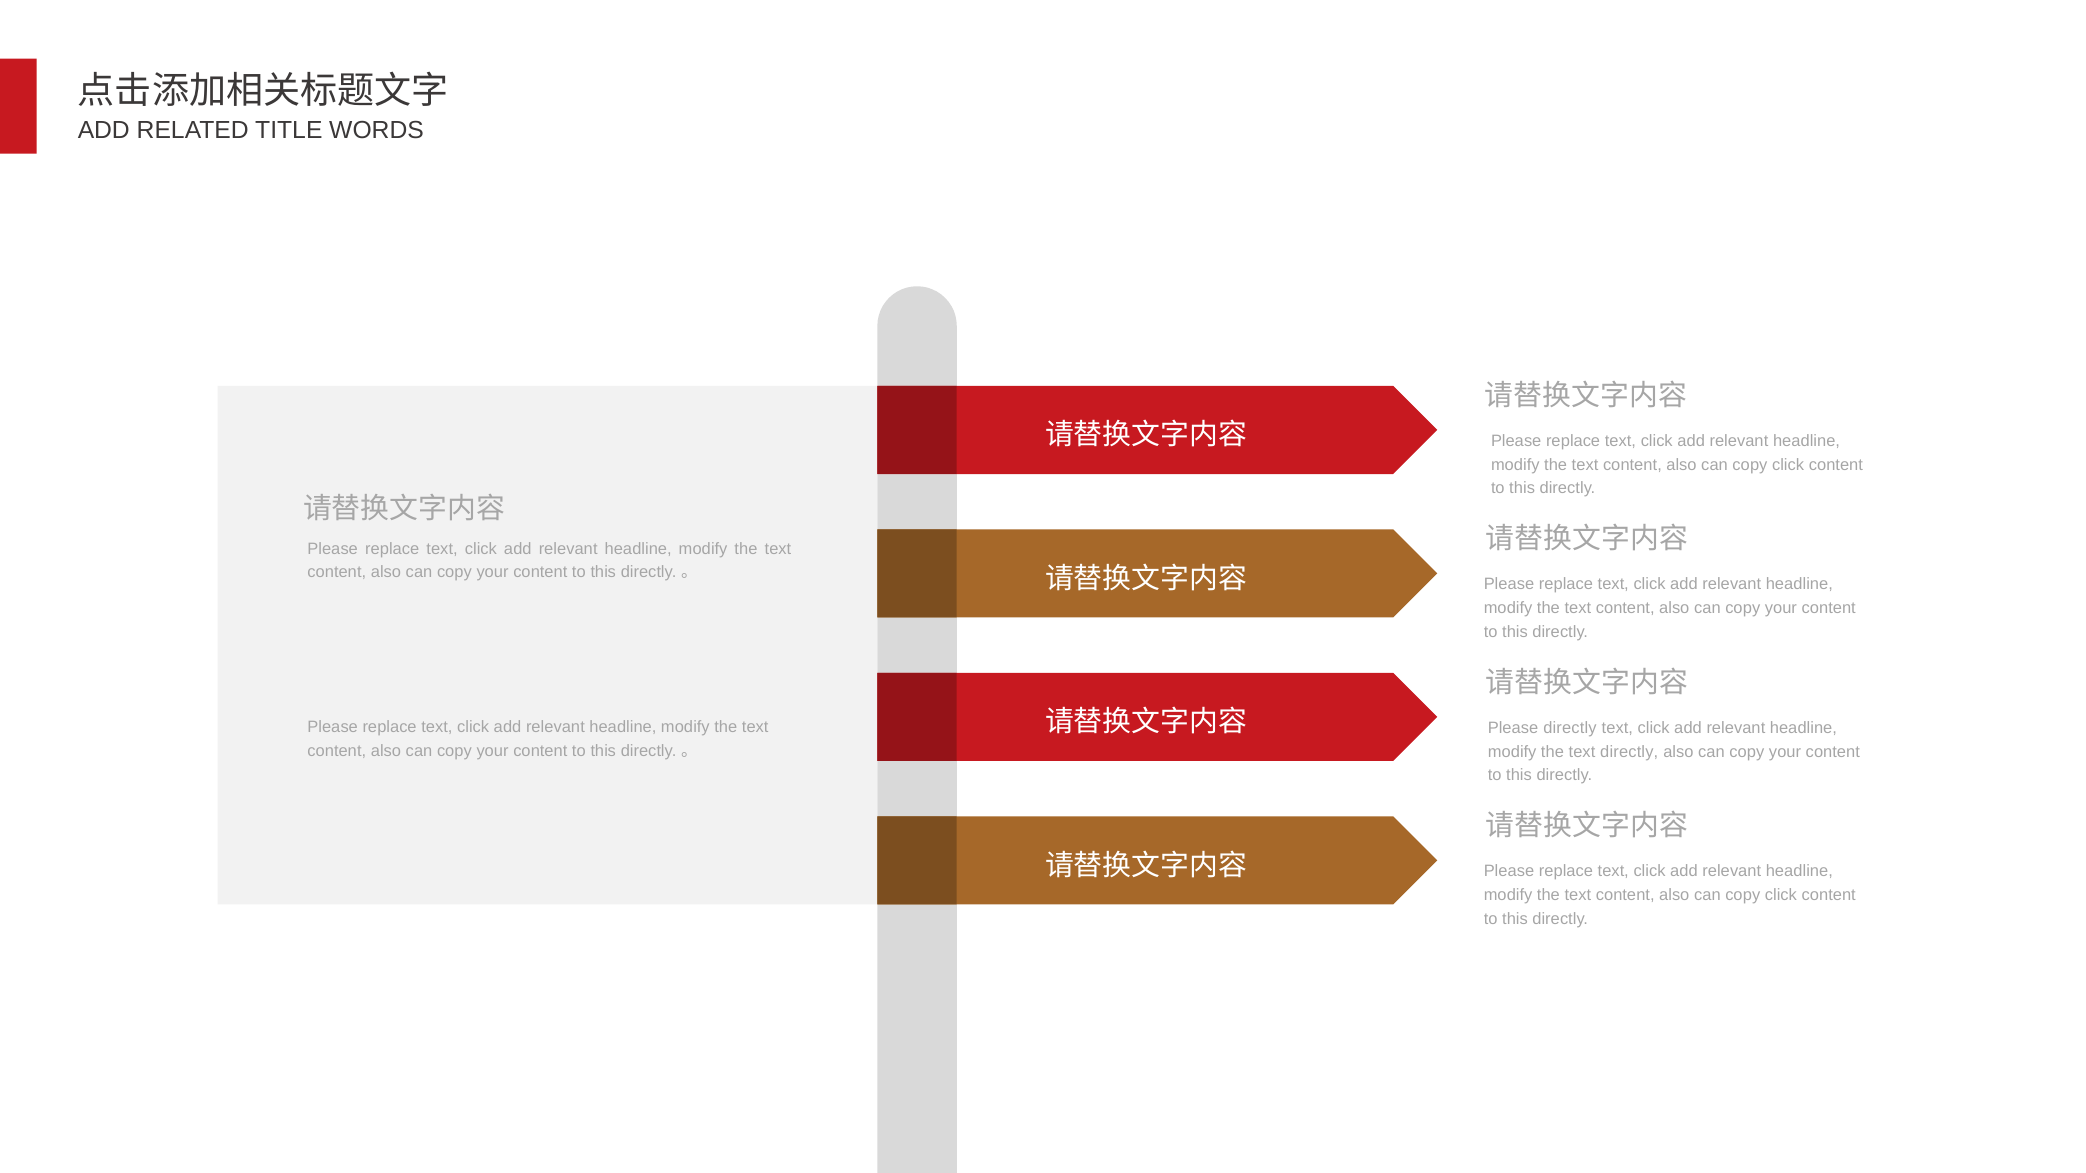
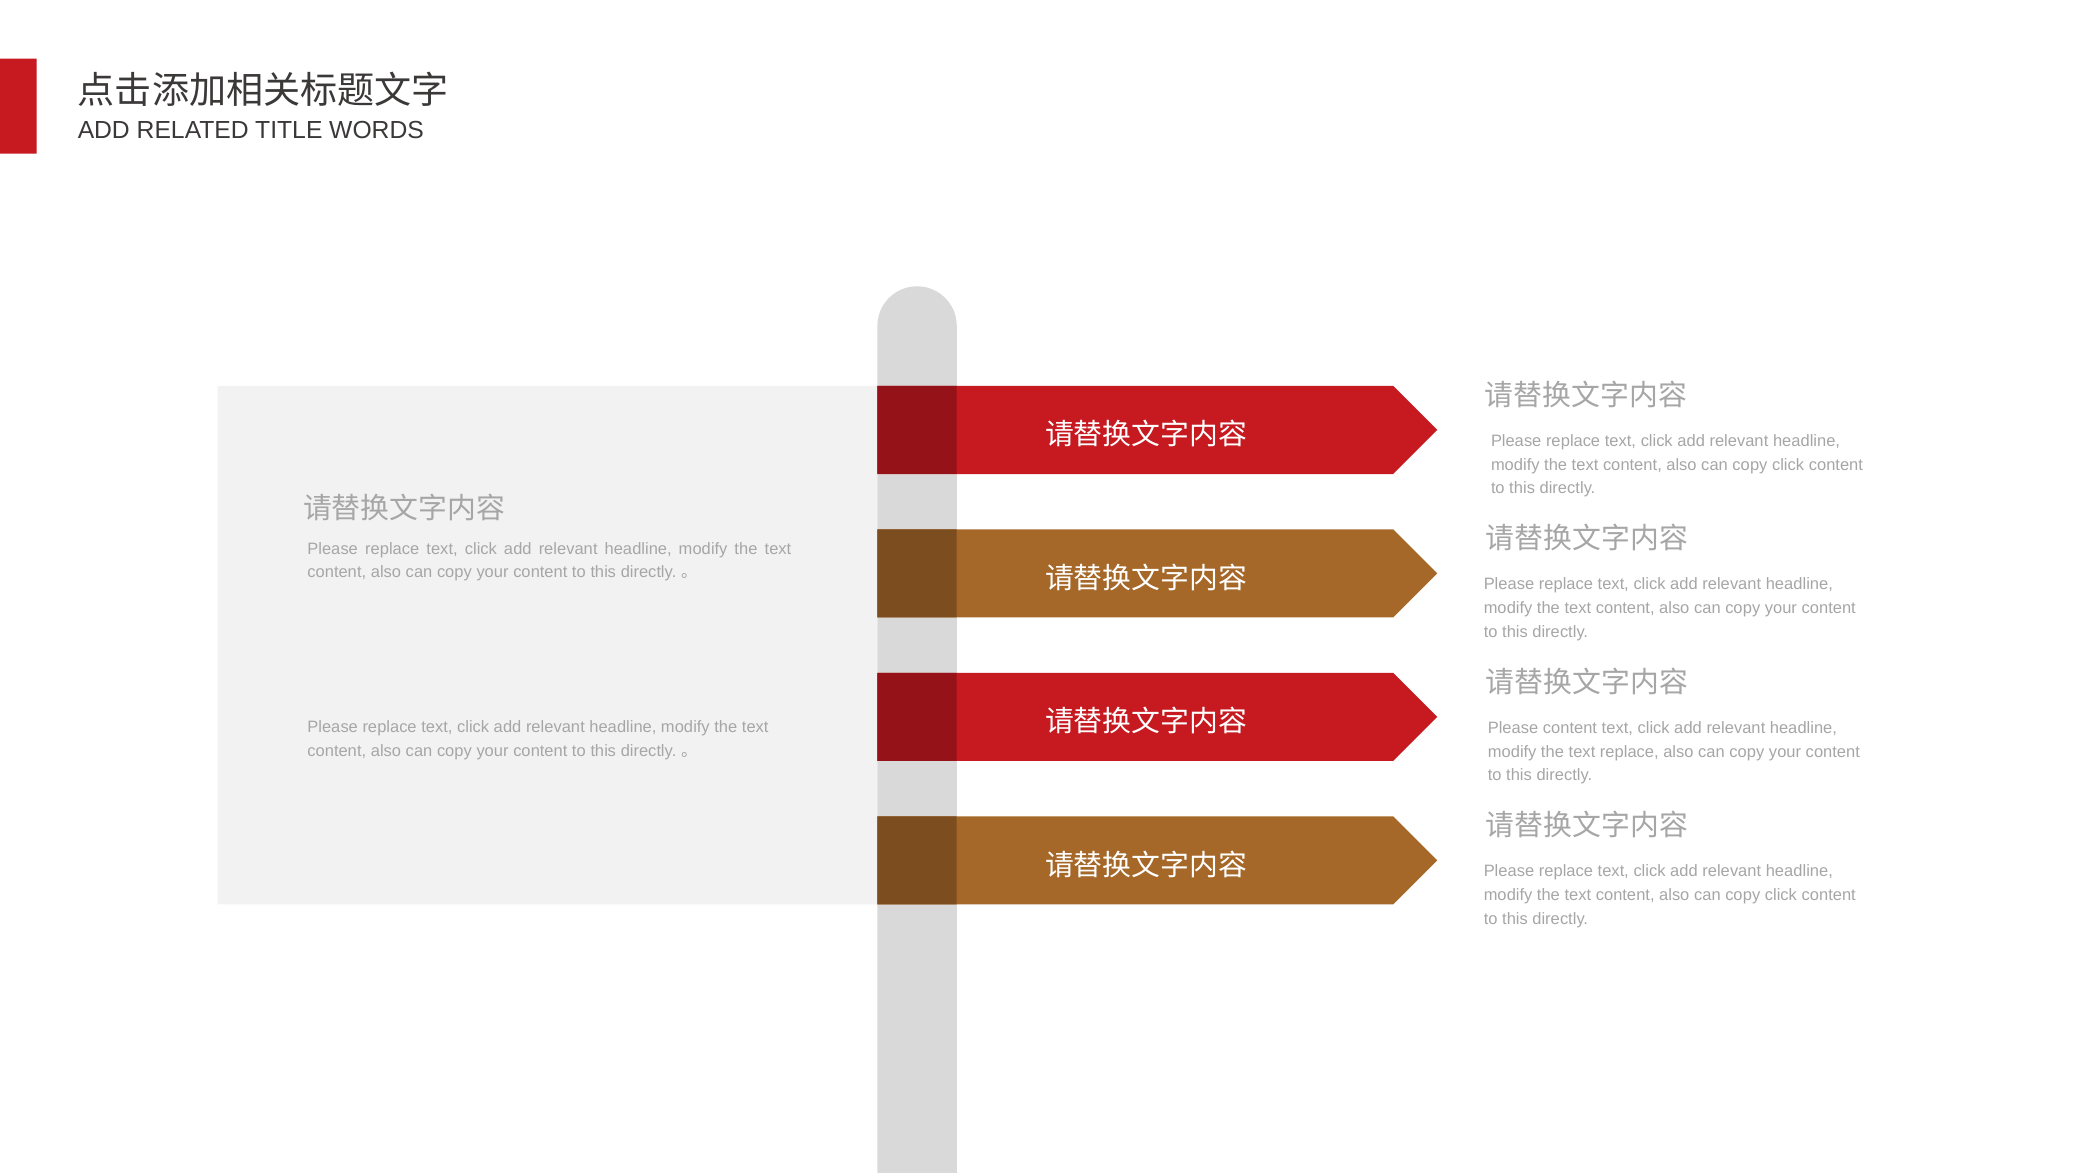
Please directly: directly -> content (1570, 728)
text directly: directly -> replace (1629, 752)
